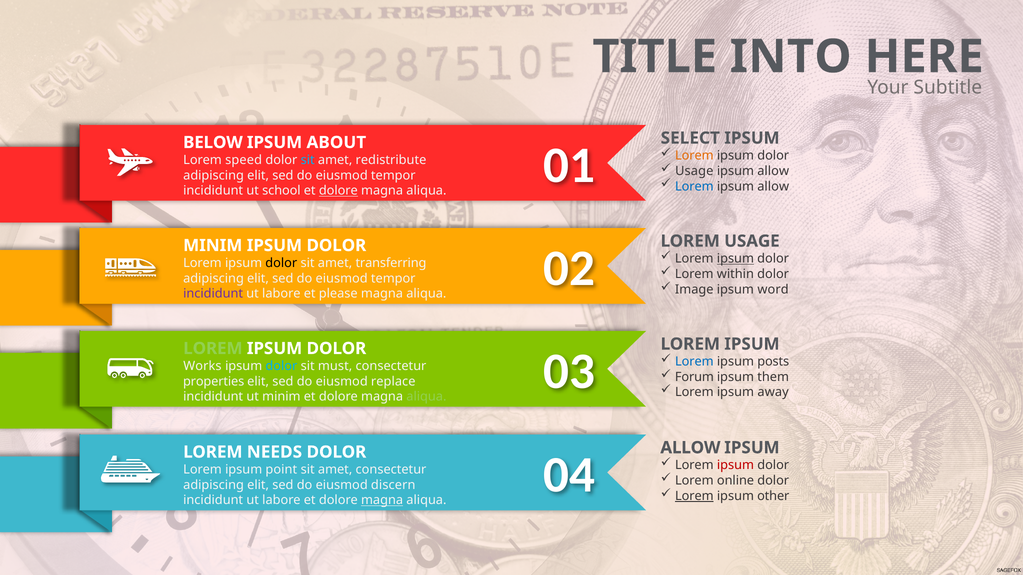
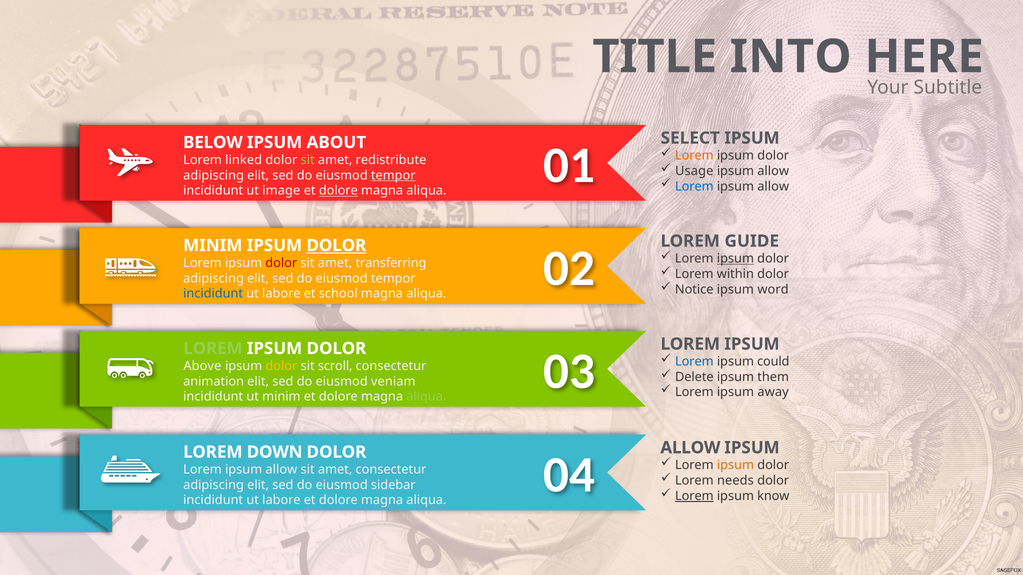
speed: speed -> linked (244, 160)
sit colour: light blue -> light green (308, 160)
tempor underline: none -> present (393, 175)
school: school -> image (281, 191)
LOREM USAGE: USAGE -> GUIDE (752, 241)
DOLOR underline: none -> present (336, 246)
dolor colour: black -> red (281, 263)
Image: Image -> Notice (694, 290)
incididunt colour: purple -> blue (213, 294)
please: please -> school (338, 294)
posts: posts -> could (773, 362)
Works: Works -> Above (202, 366)
dolor colour: light blue -> yellow (281, 366)
must: must -> scroll (335, 366)
Forum: Forum -> Delete (694, 377)
properties: properties -> animation (214, 382)
replace: replace -> veniam (393, 382)
NEEDS: NEEDS -> DOWN (275, 452)
ipsum colour: red -> orange (735, 466)
point: point -> allow (281, 470)
online: online -> needs (735, 481)
discern: discern -> sidebar (393, 485)
other: other -> know (773, 496)
magna underline: present -> none (382, 501)
